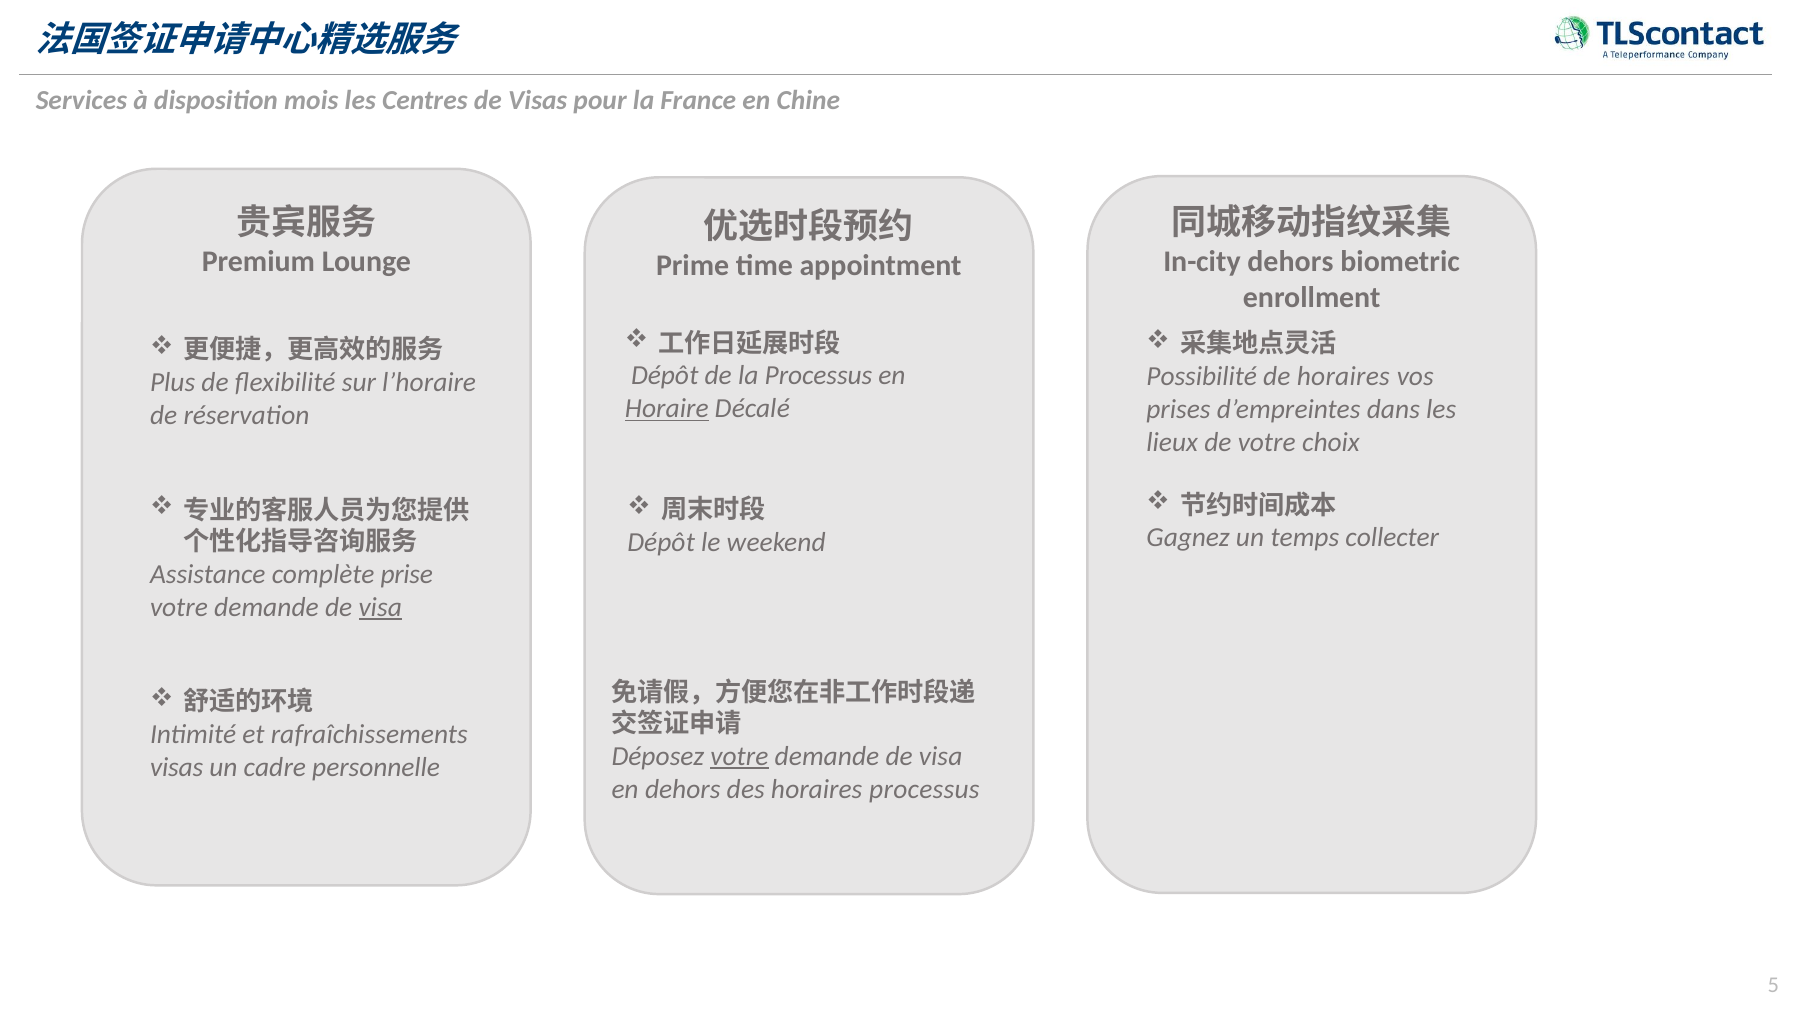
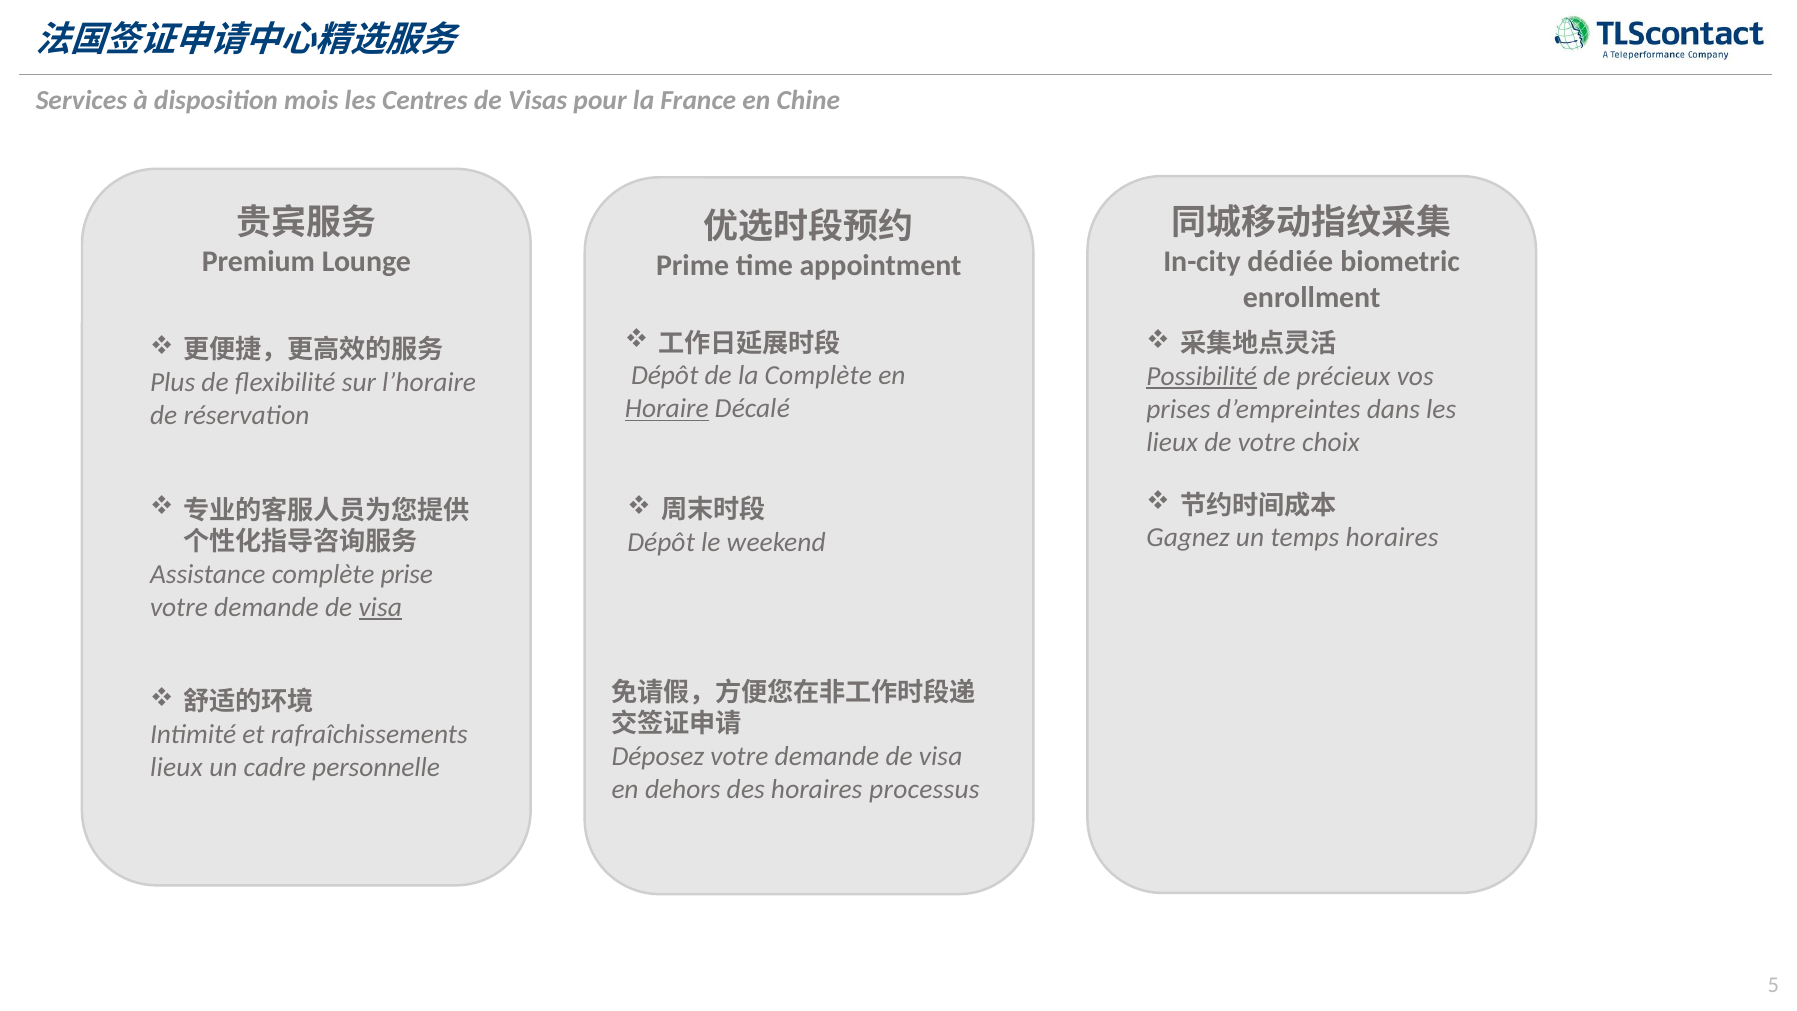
In-city dehors: dehors -> dédiée (1290, 261)
la Processus: Processus -> Complète (818, 376)
Possibilité underline: none -> present (1202, 376)
de horaires: horaires -> précieux (1343, 376)
temps collecter: collecter -> horaires (1392, 538)
votre underline: present -> none (739, 756)
visas: visas -> lieux (176, 767)
